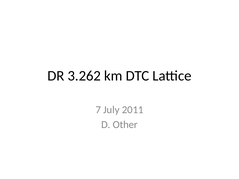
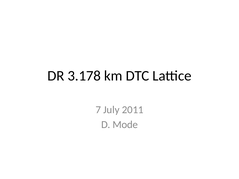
3.262: 3.262 -> 3.178 (84, 76)
Other: Other -> Mode (125, 125)
